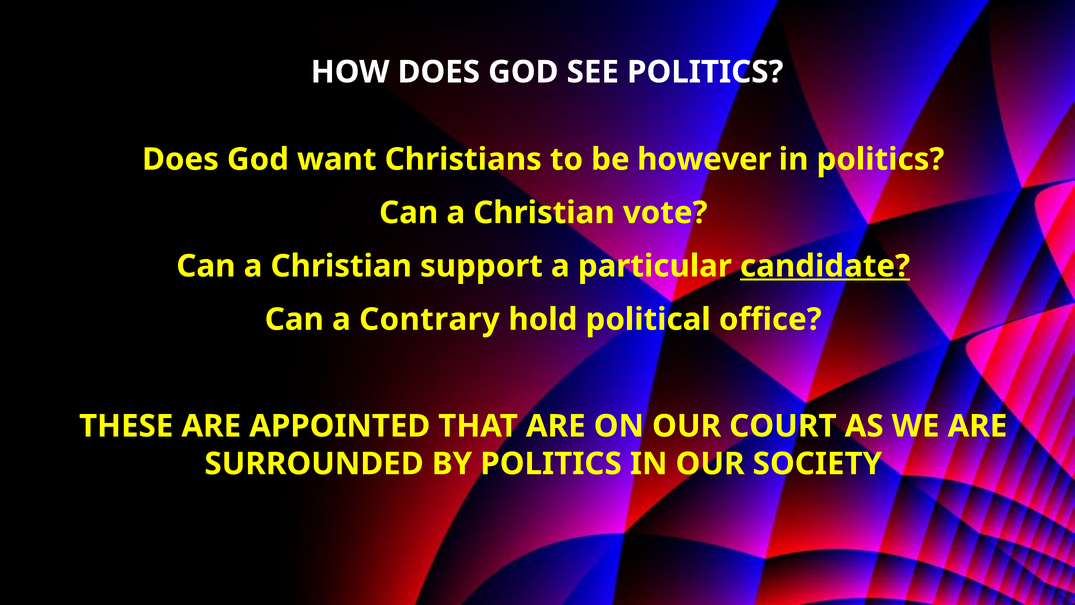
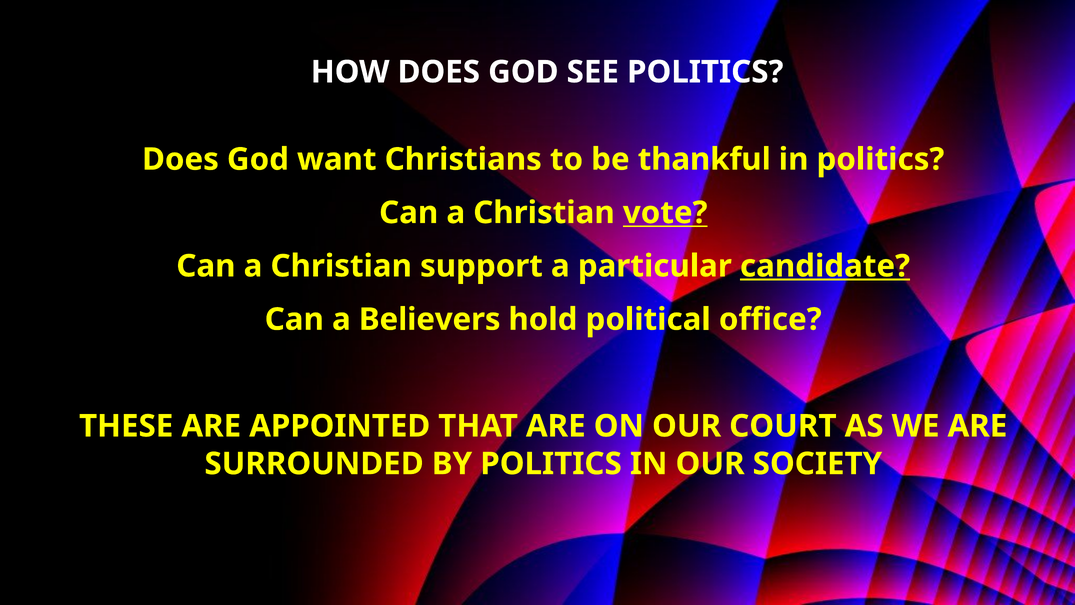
however: however -> thankful (704, 159)
vote underline: none -> present (665, 213)
Contrary: Contrary -> Believers (430, 319)
